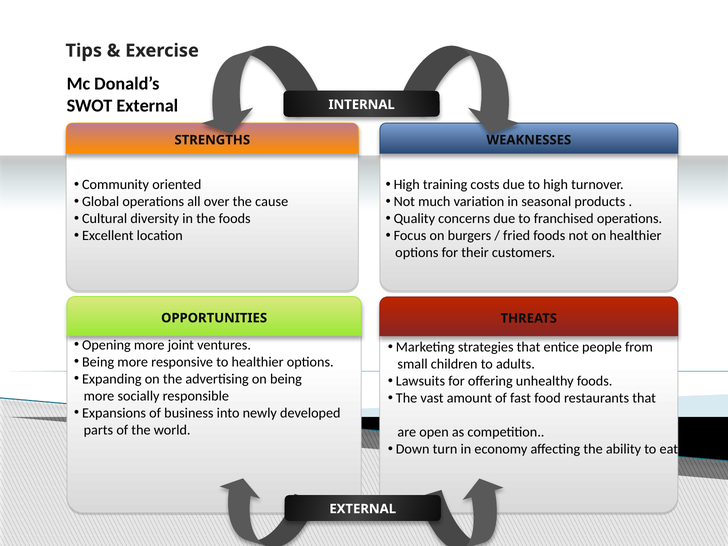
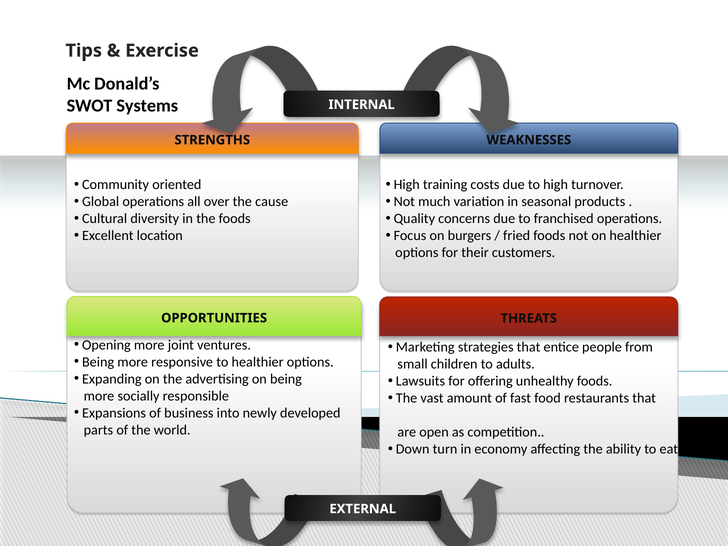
SWOT External: External -> Systems (147, 106)
